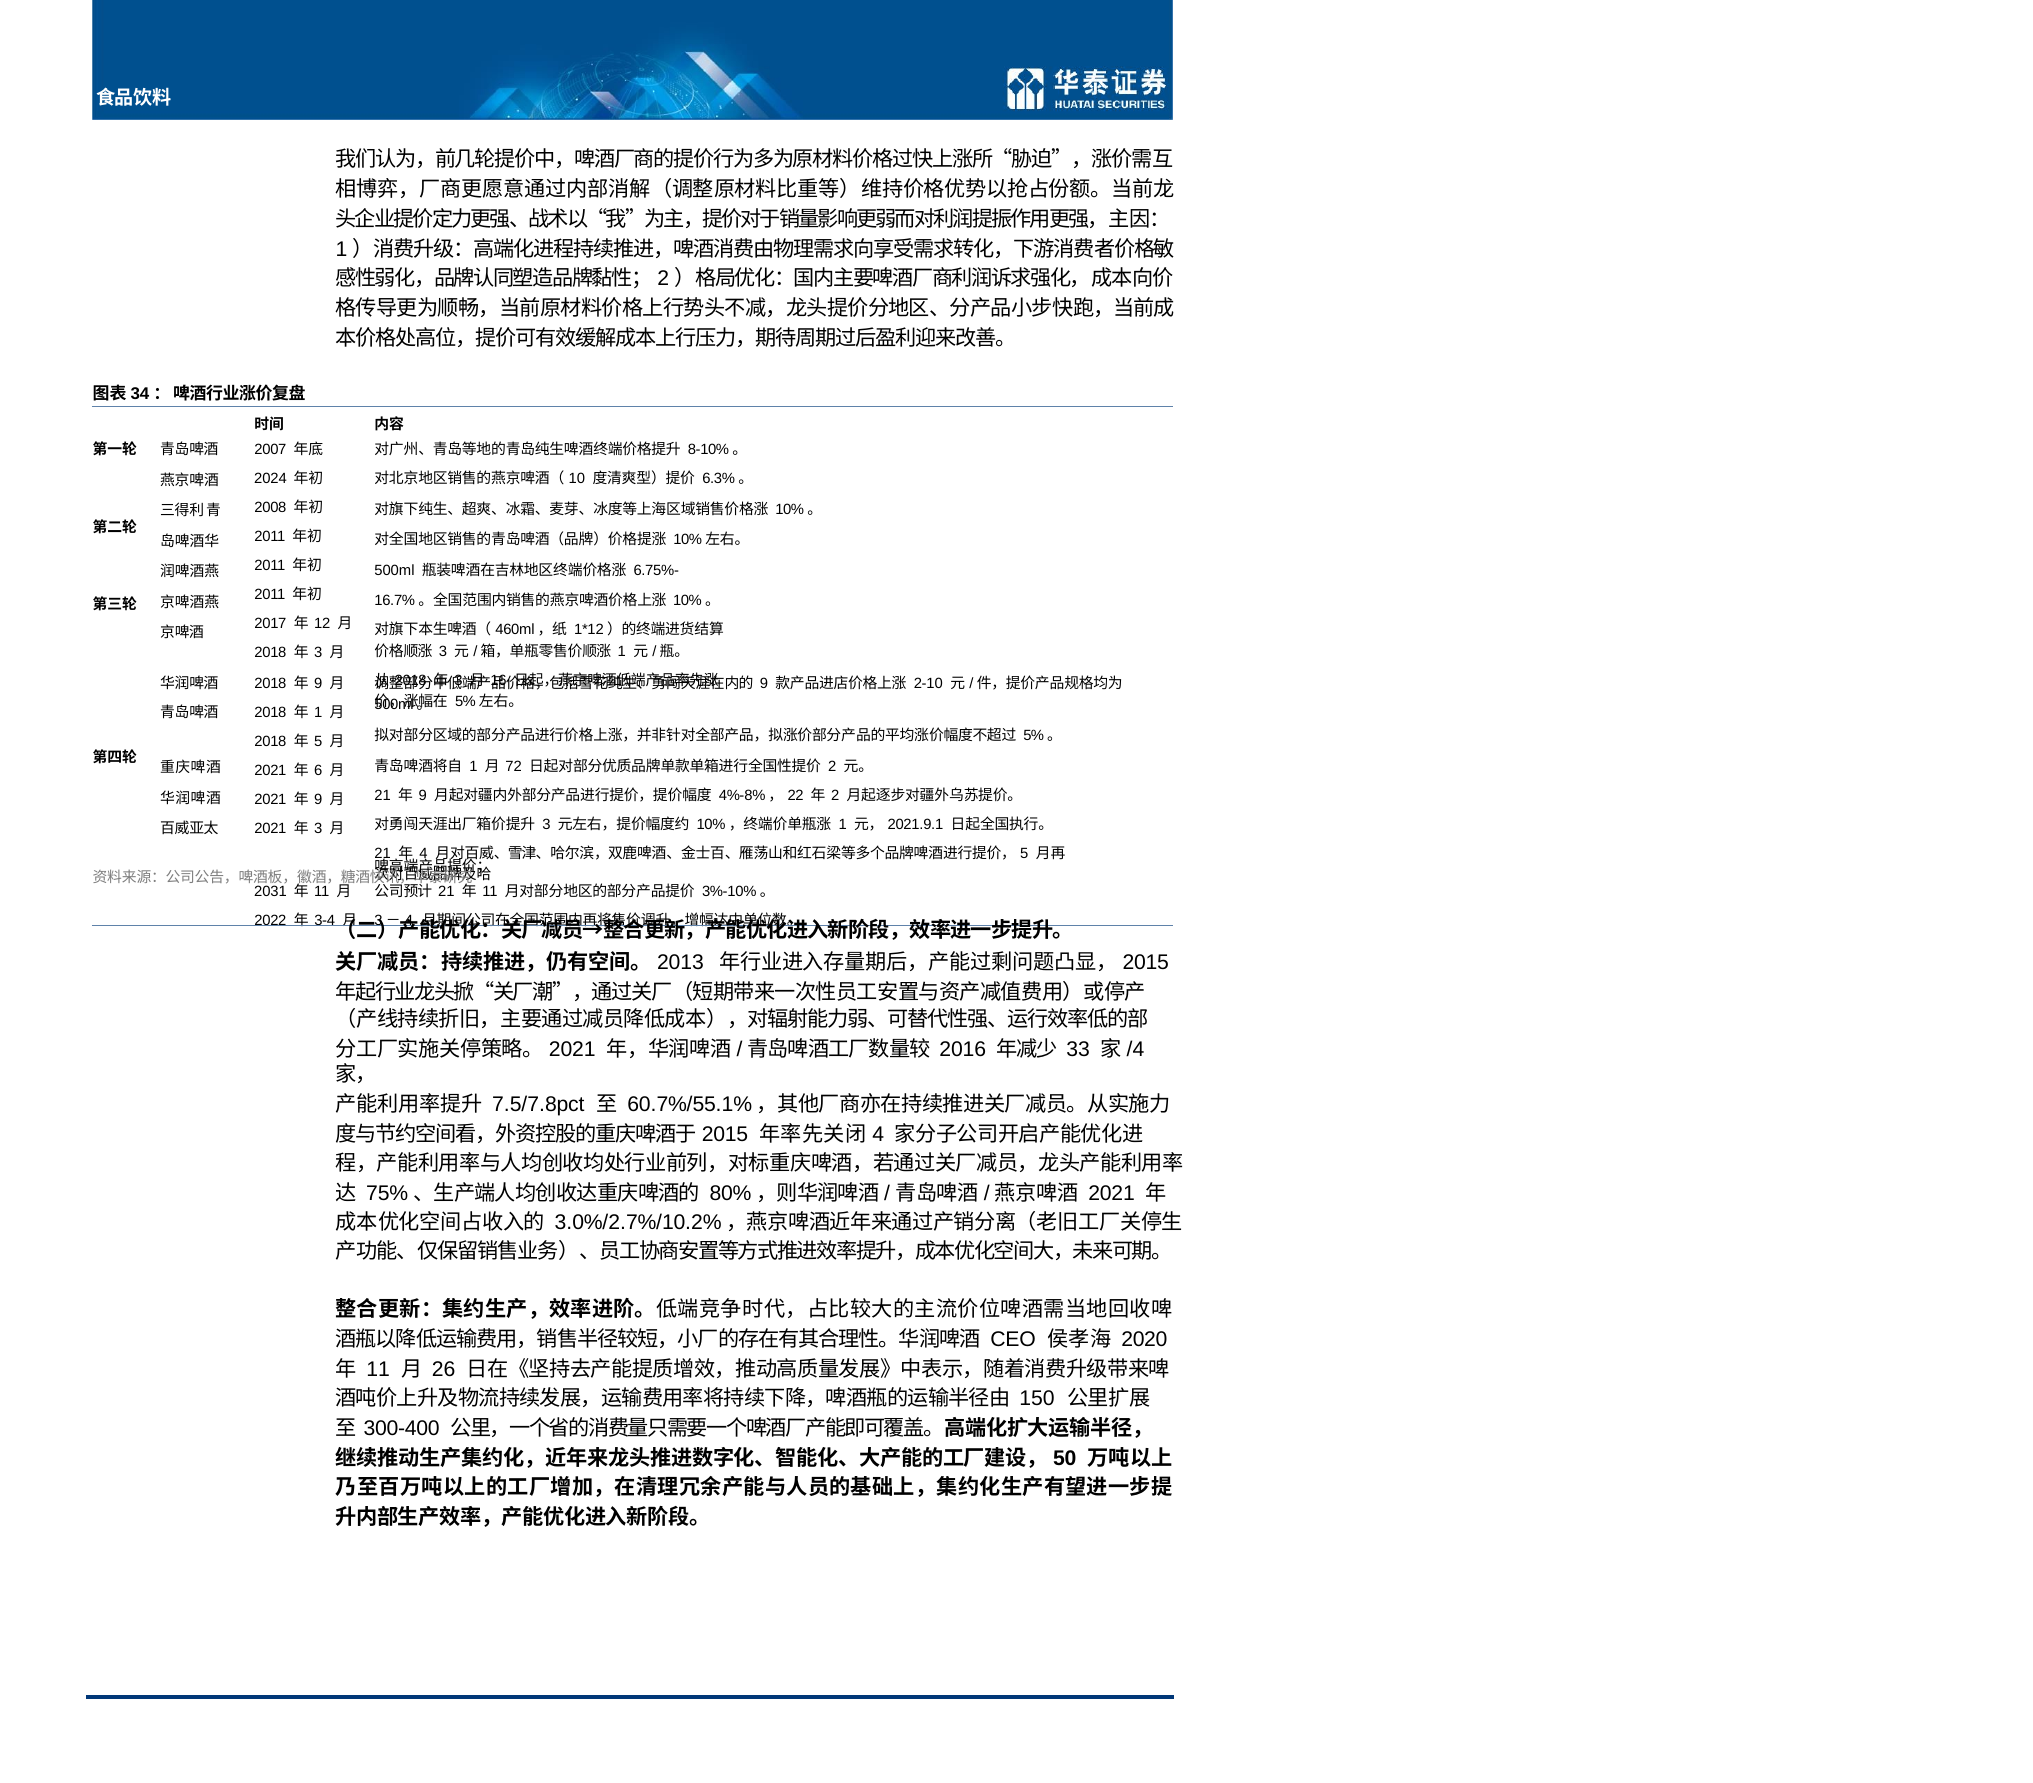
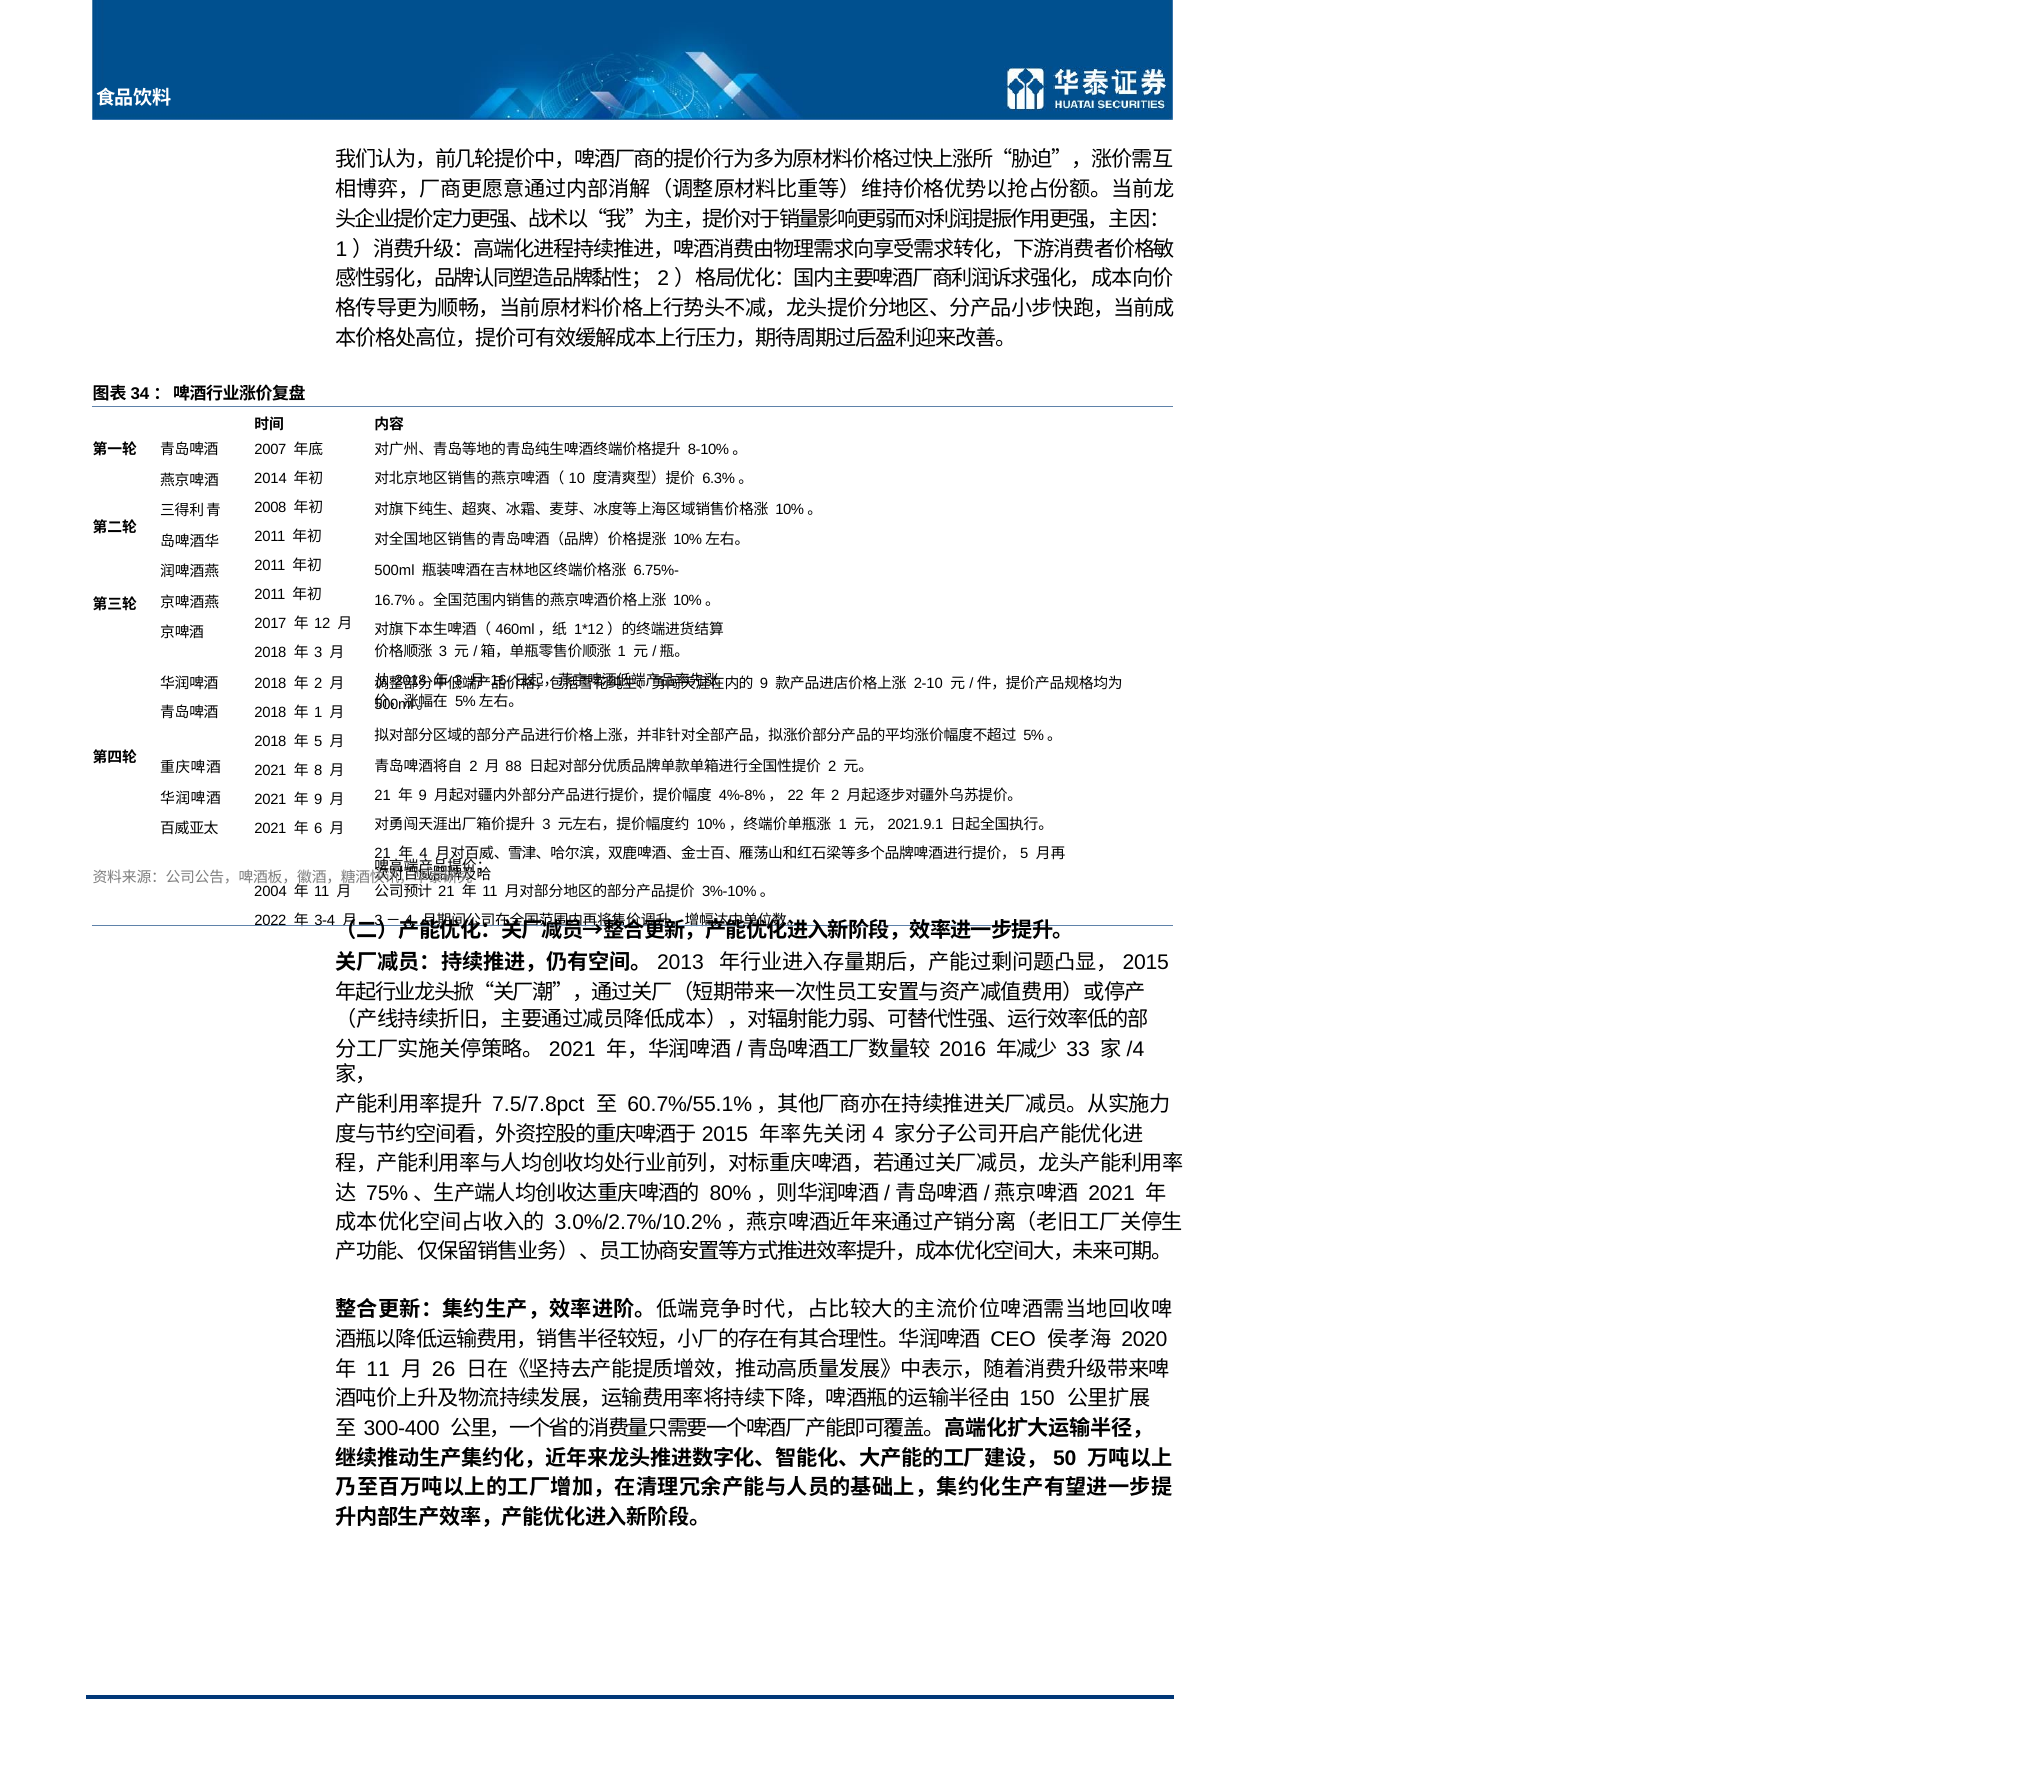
2024: 2024 -> 2014 (270, 479)
9: 9 -> 2 (318, 684)
1: 1 -> 2 (474, 766)
72: 72 -> 88 (514, 766)
6: 6 -> 8 (318, 771)
3: 3 -> 6 (318, 829)
2031: 2031 -> 2004 (270, 892)
